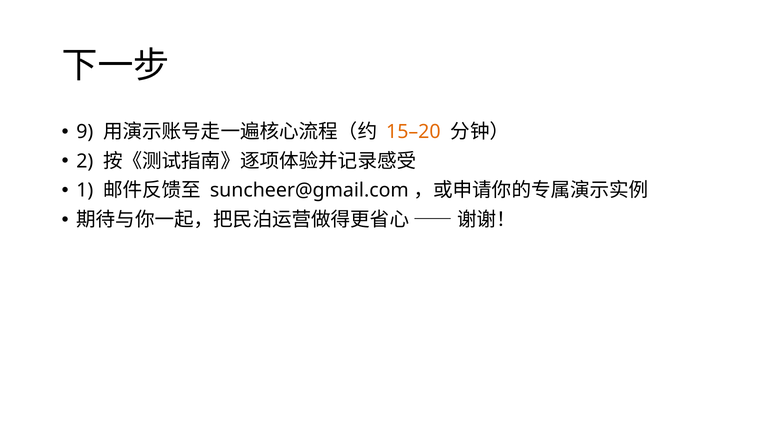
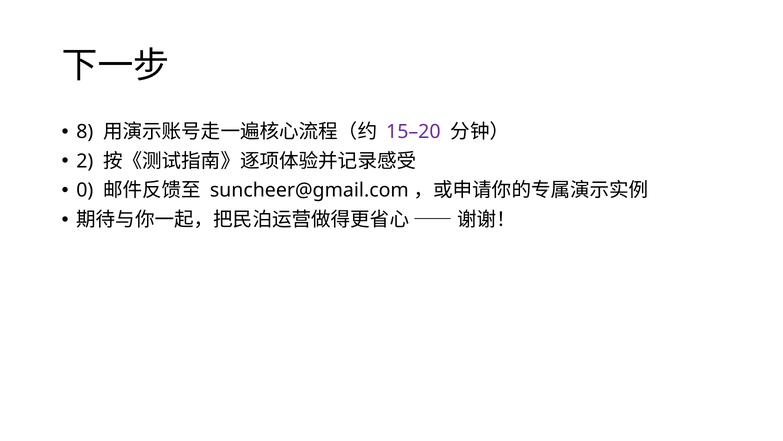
9: 9 -> 8 (85, 132)
15–20 colour: orange -> purple (413, 132)
1: 1 -> 0 (85, 190)
